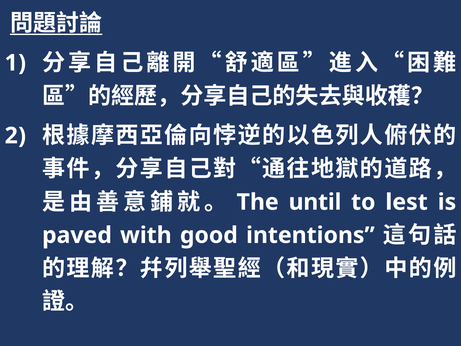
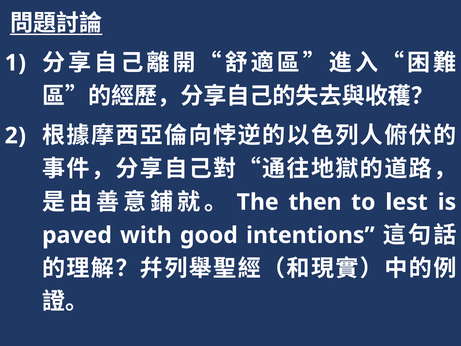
until: until -> then (315, 202)
